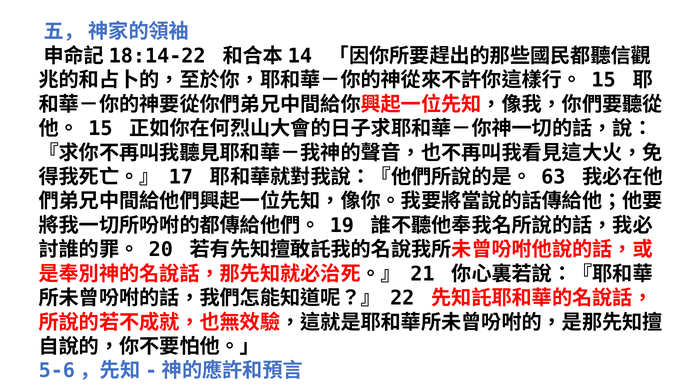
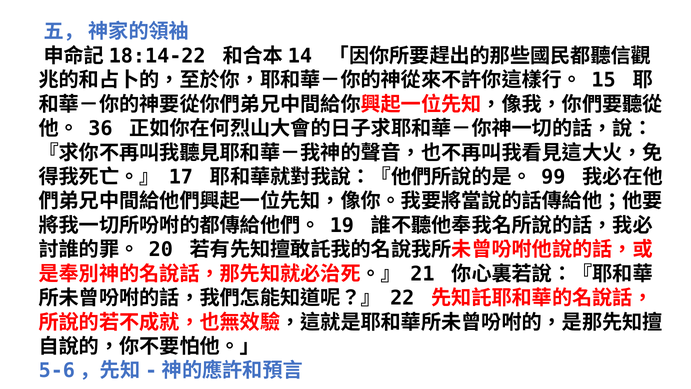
15: 15 -> 36 (100, 129)
63: 63 -> 99 (553, 177)
